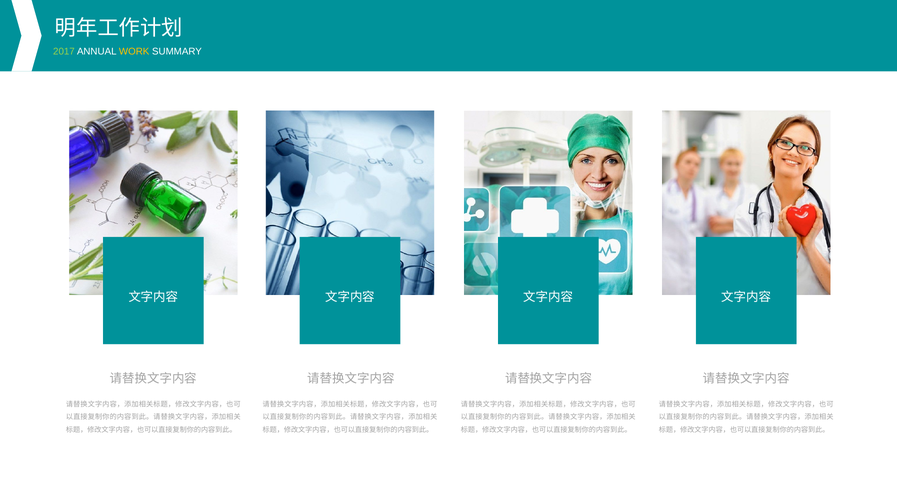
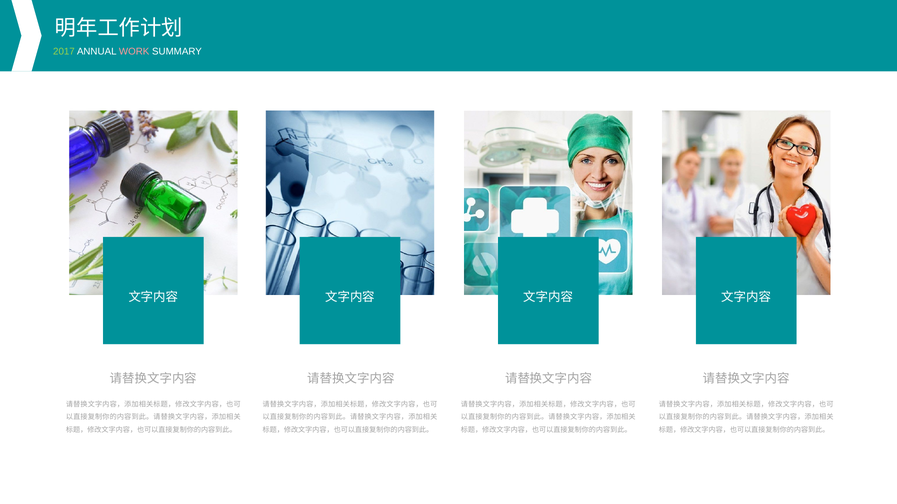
WORK colour: yellow -> pink (134, 52)
